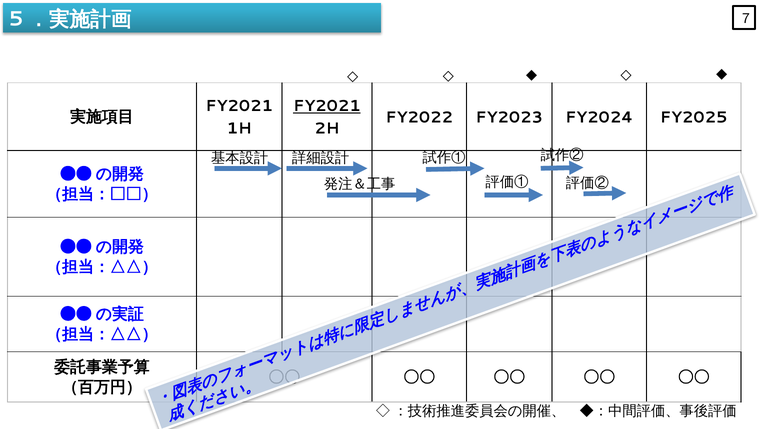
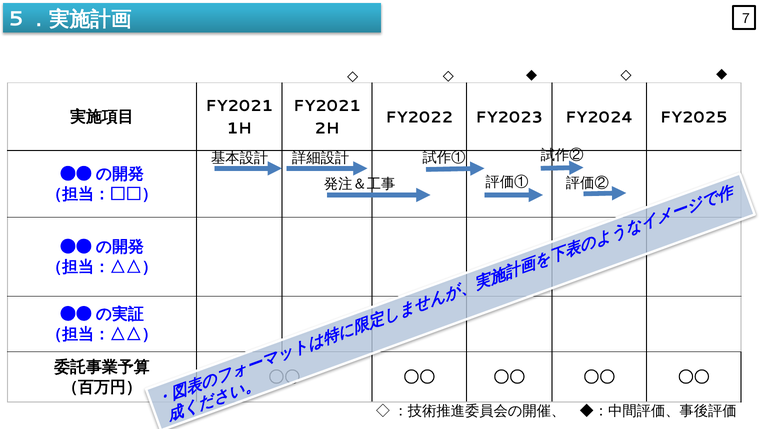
FY2021 underline: present -> none (327, 106)
